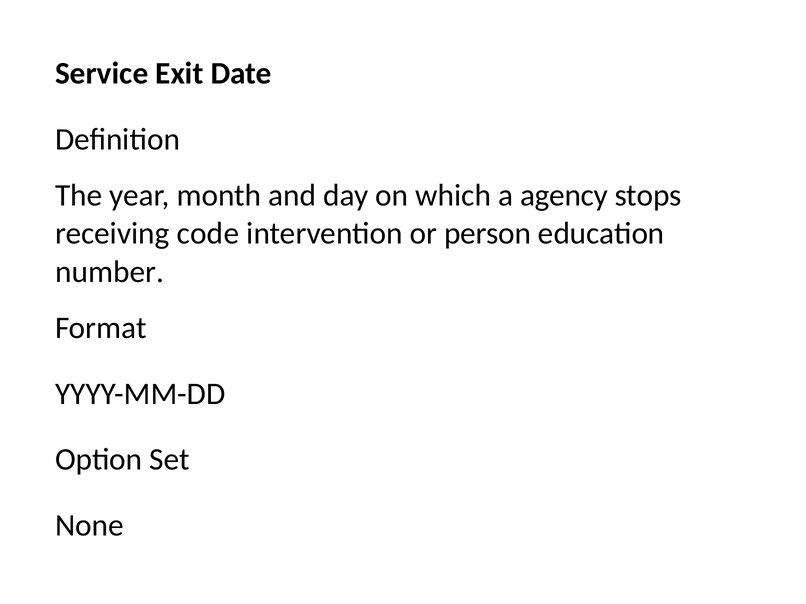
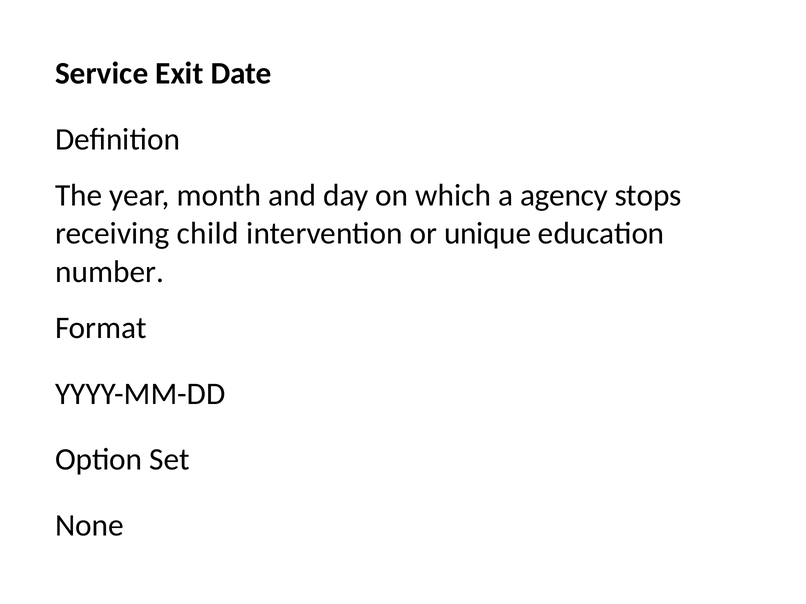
code: code -> child (208, 234)
person: person -> unique (488, 234)
